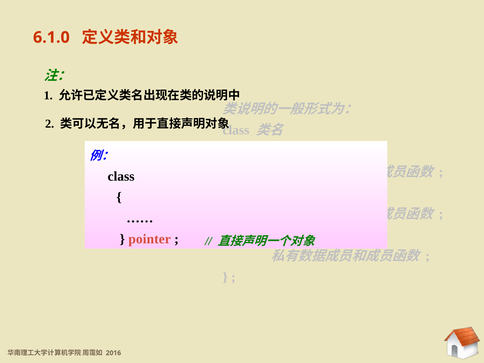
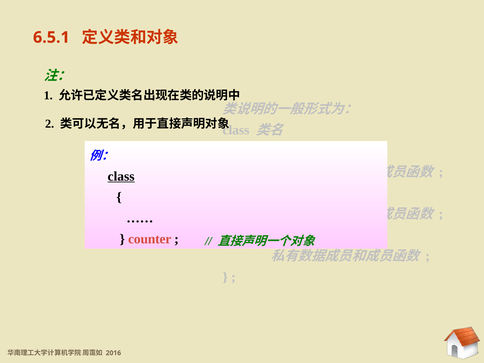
6.1.0: 6.1.0 -> 6.5.1 (51, 37)
class underline: none -> present (121, 176)
pointer: pointer -> counter (150, 239)
